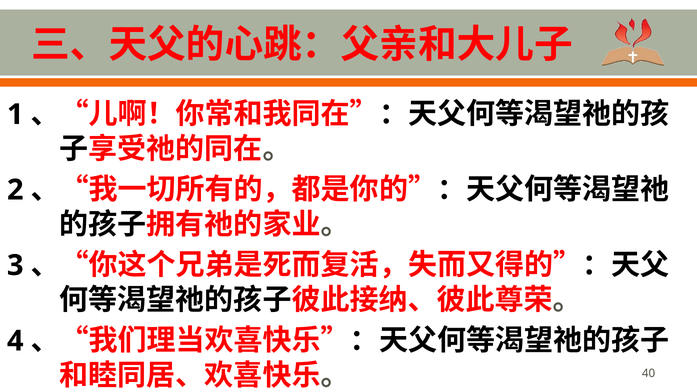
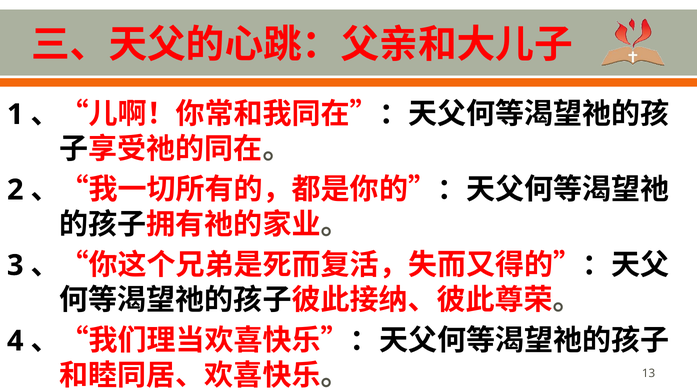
40: 40 -> 13 (649, 374)
